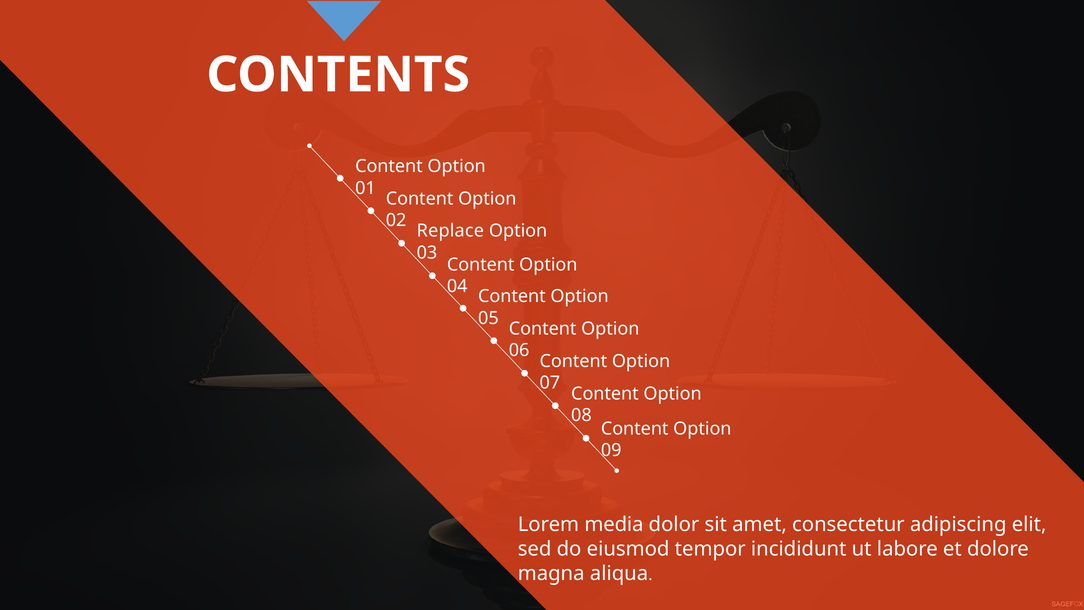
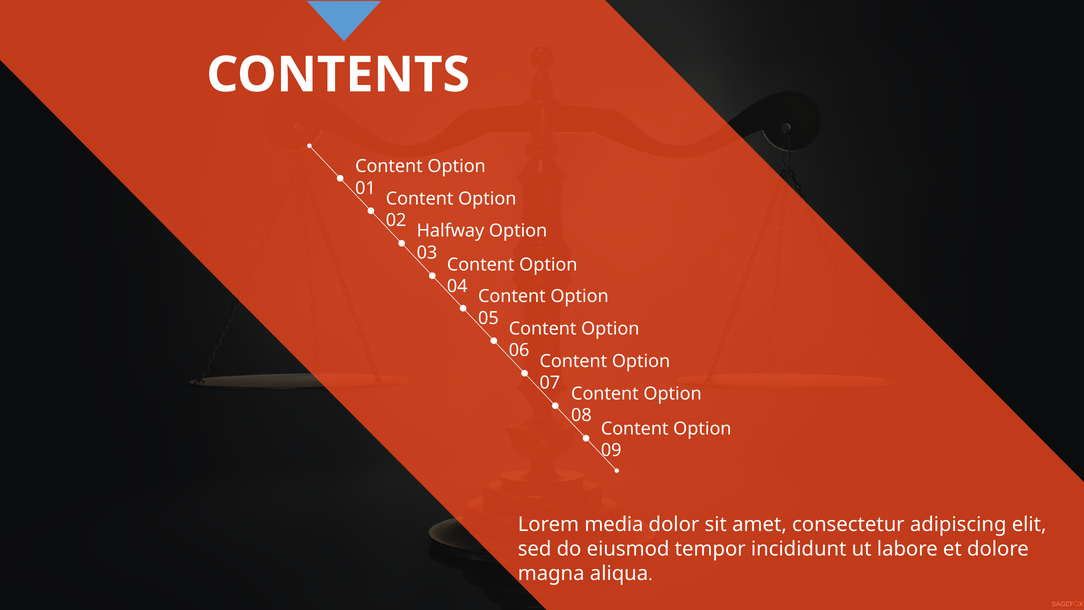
Replace: Replace -> Halfway (450, 231)
